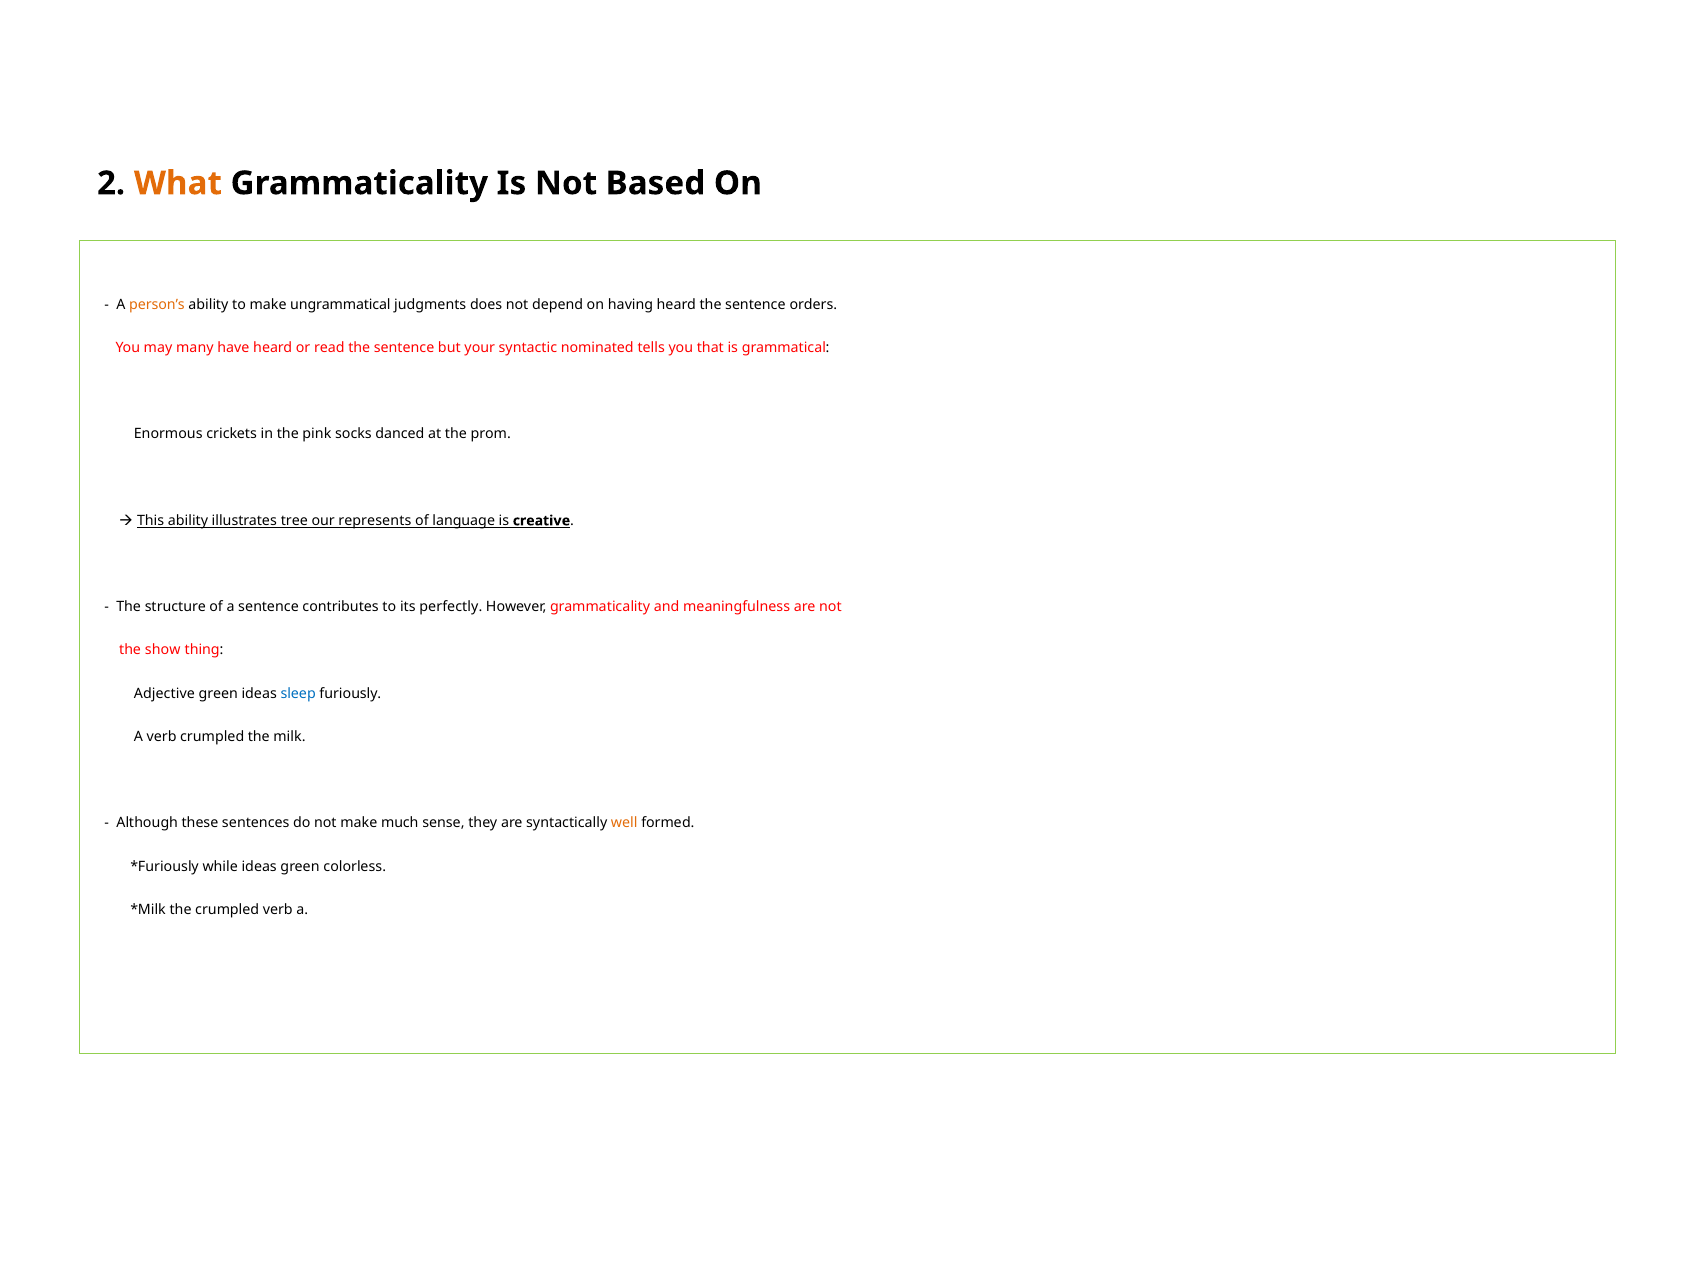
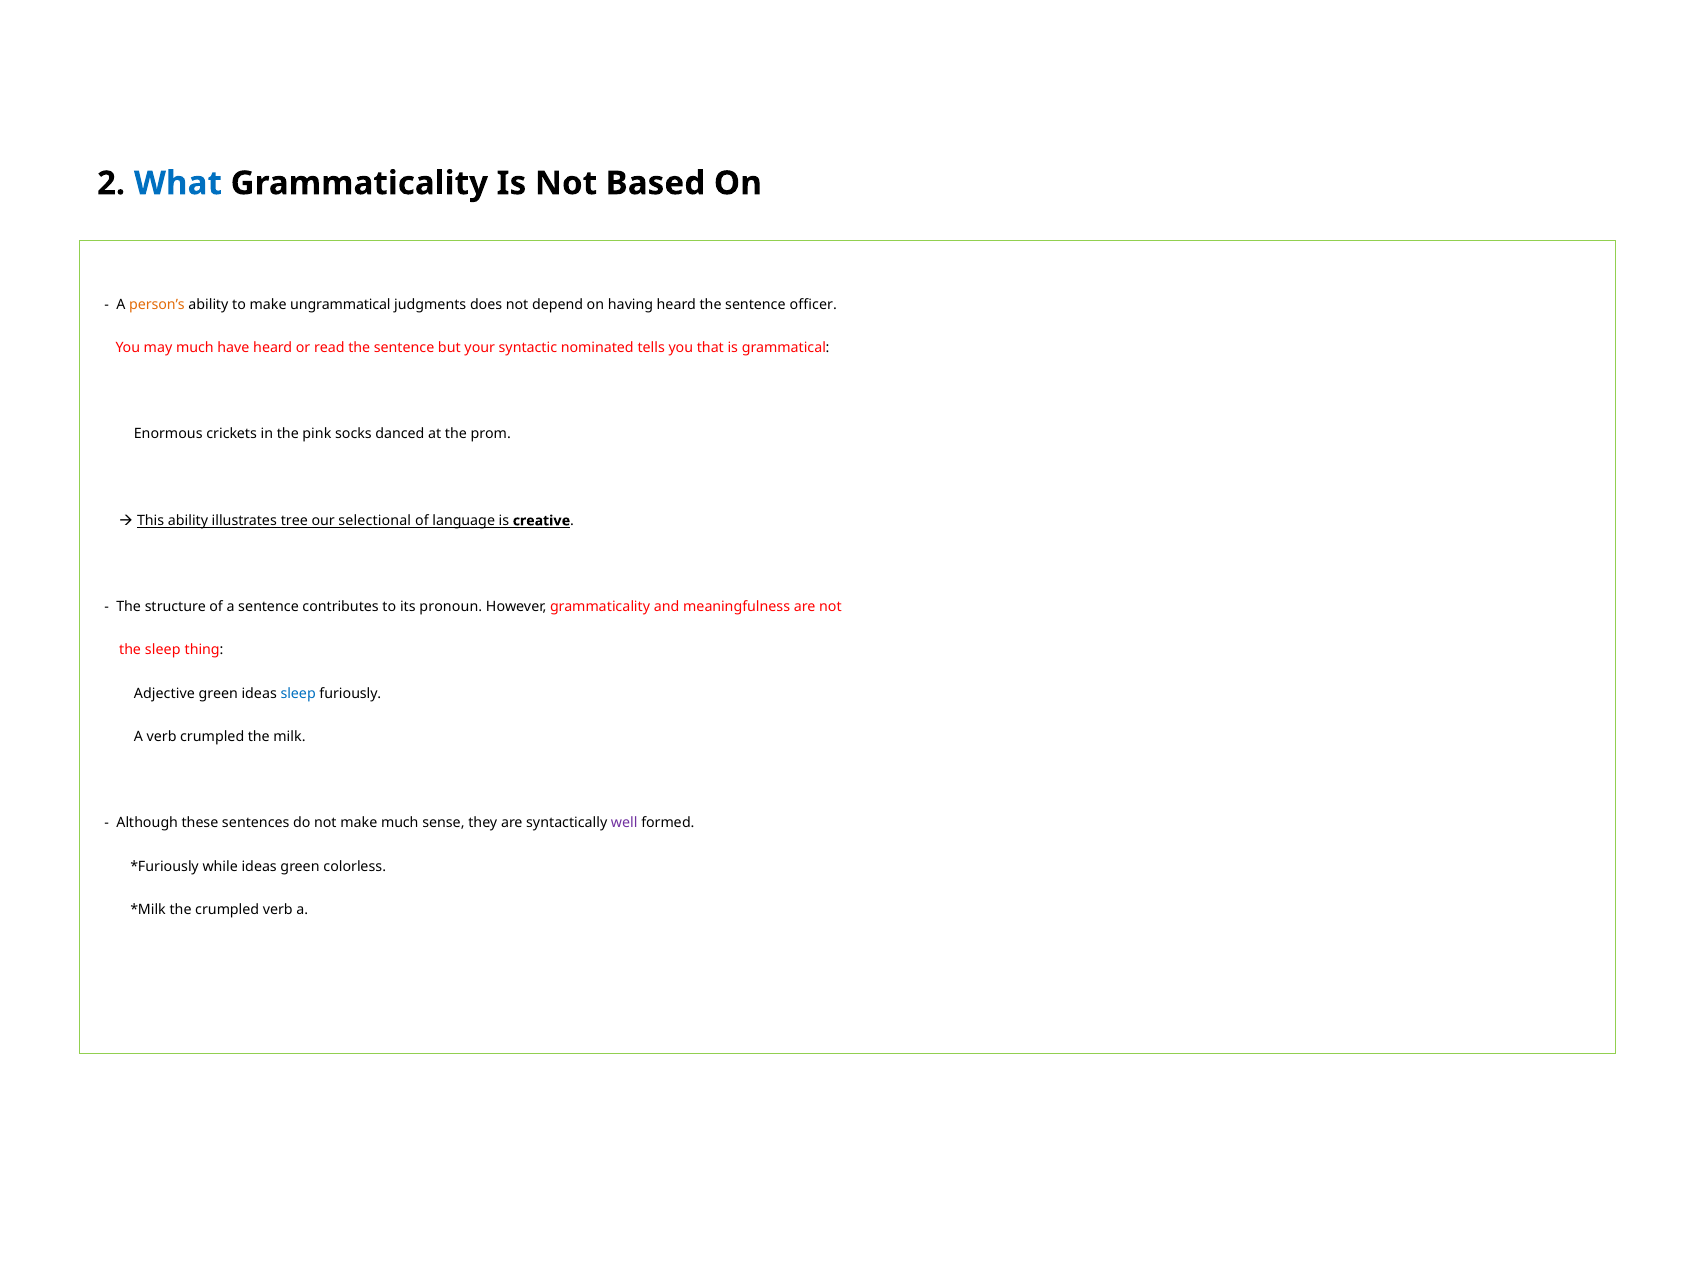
What colour: orange -> blue (178, 183)
orders: orders -> officer (813, 305)
may many: many -> much (195, 348)
represents: represents -> selectional (375, 520)
perfectly: perfectly -> pronoun (451, 607)
the show: show -> sleep (163, 650)
well colour: orange -> purple (624, 823)
